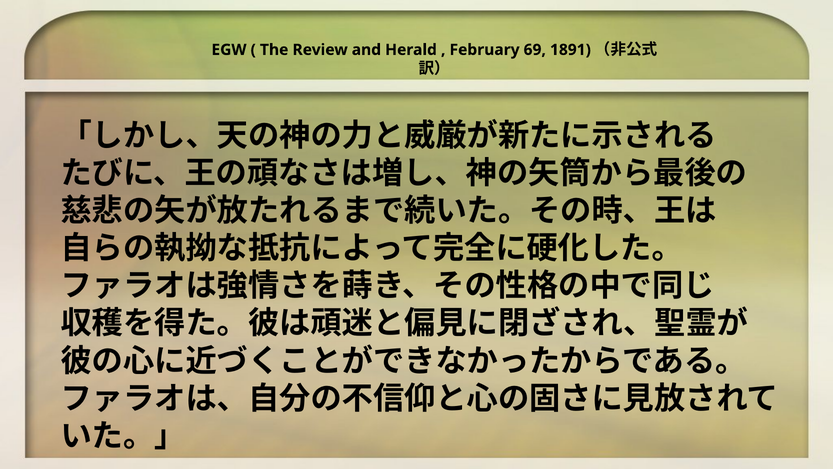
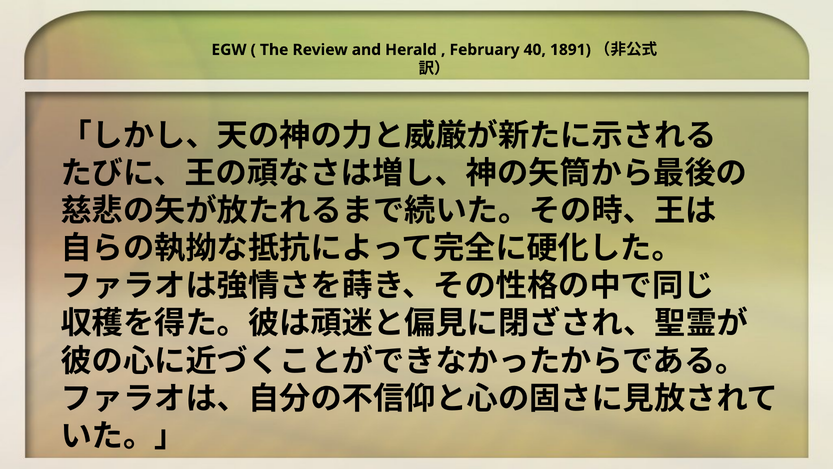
69: 69 -> 40 (535, 50)
